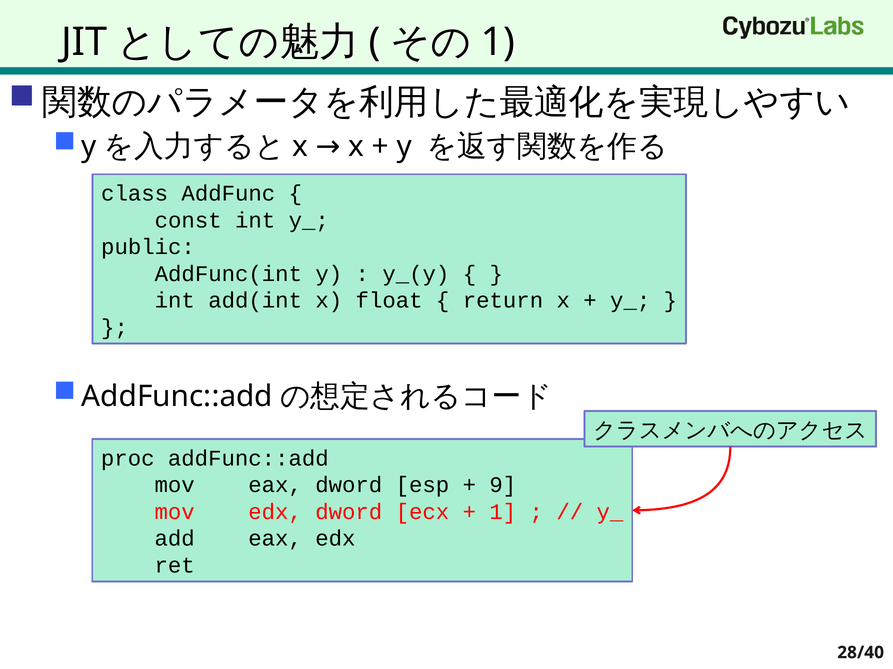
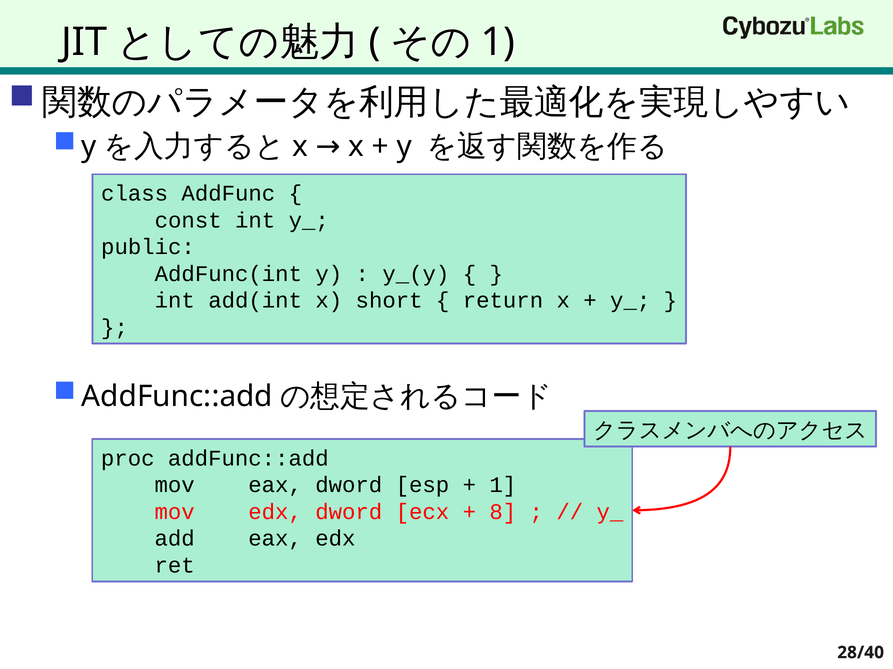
float: float -> short (389, 301)
9: 9 -> 1 (503, 486)
1: 1 -> 8 (503, 512)
